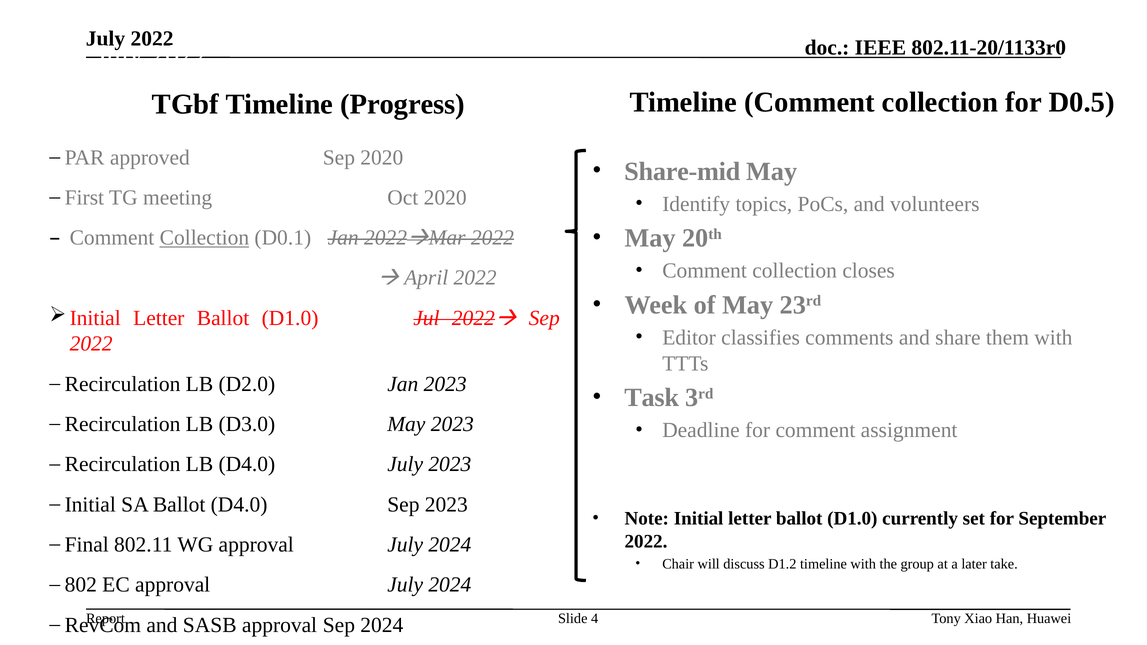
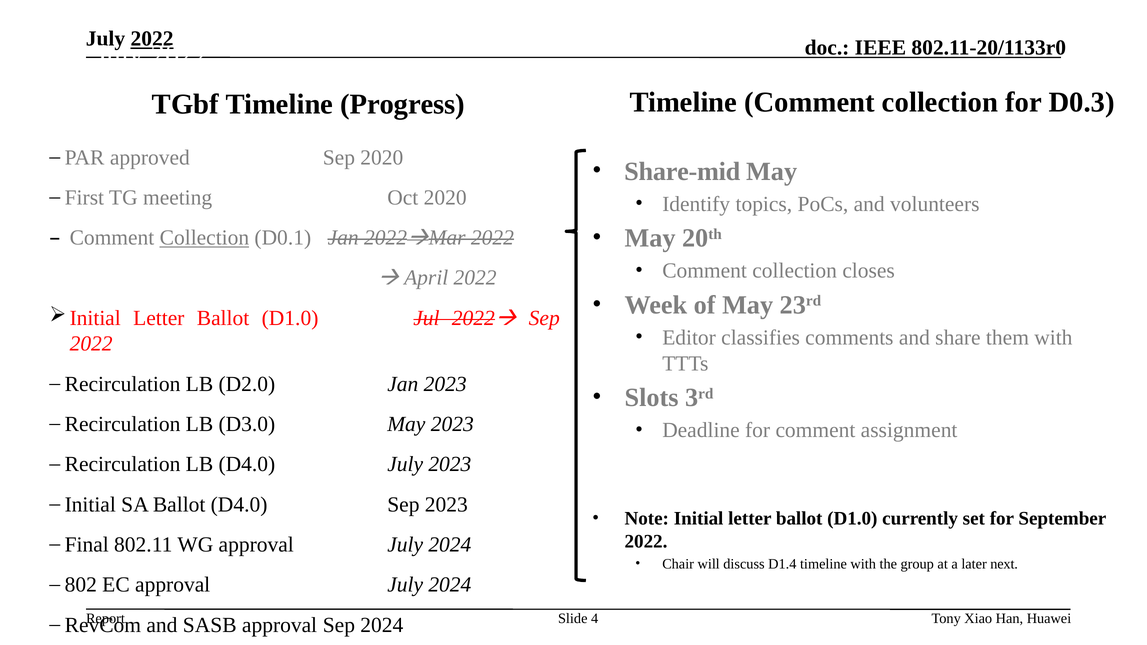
2022 underline: none -> present (152, 39)
D0.5: D0.5 -> D0.3 (1082, 102)
Task: Task -> Slots (652, 398)
D1.2: D1.2 -> D1.4 (782, 564)
take: take -> next (1004, 564)
